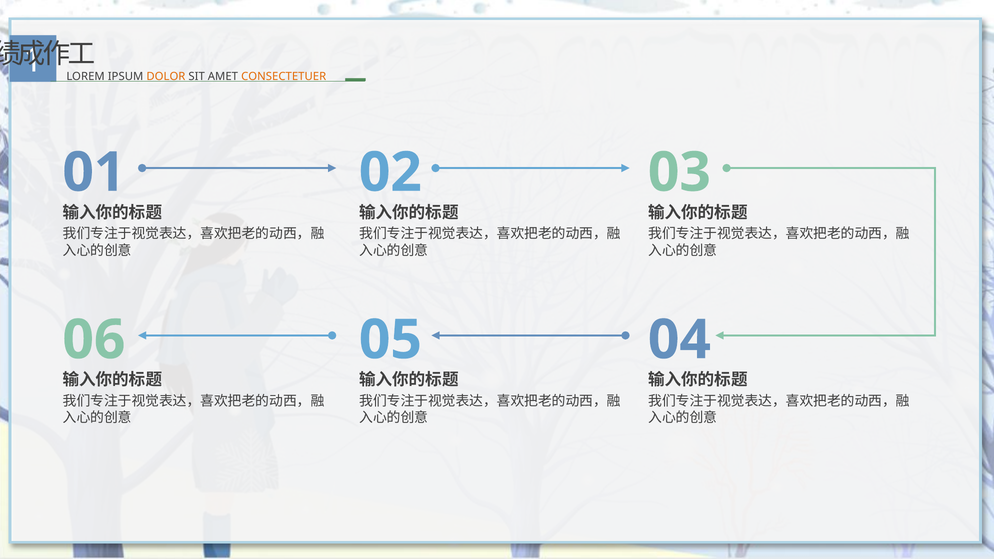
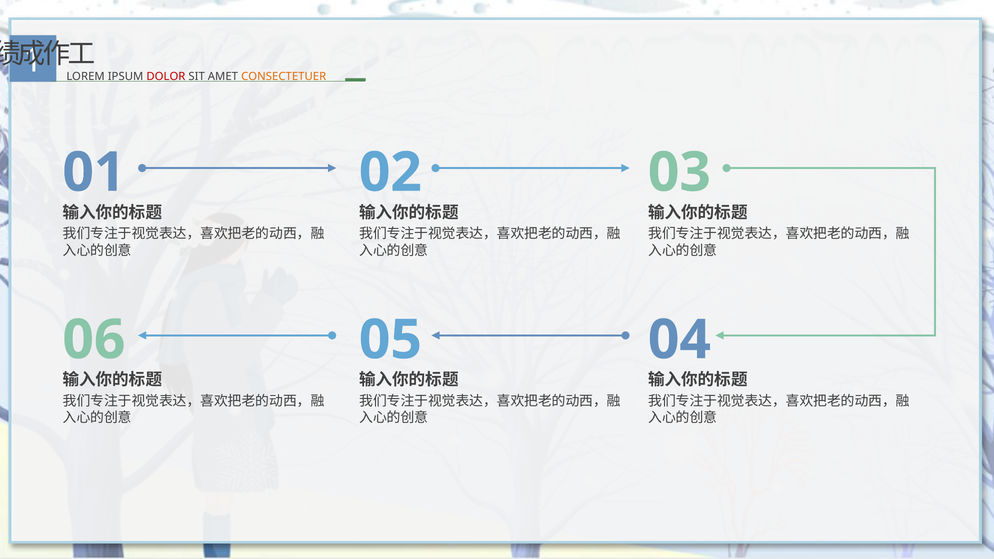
DOLOR colour: orange -> red (166, 76)
